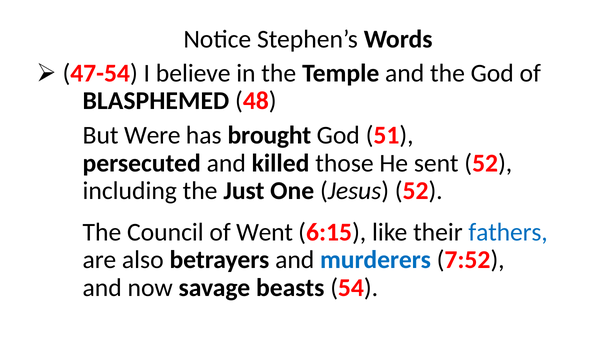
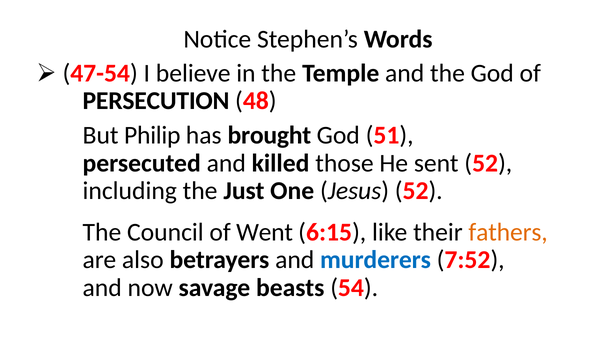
BLASPHEMED: BLASPHEMED -> PERSECUTION (156, 101)
Were: Were -> Philip (152, 136)
fathers colour: blue -> orange (508, 233)
